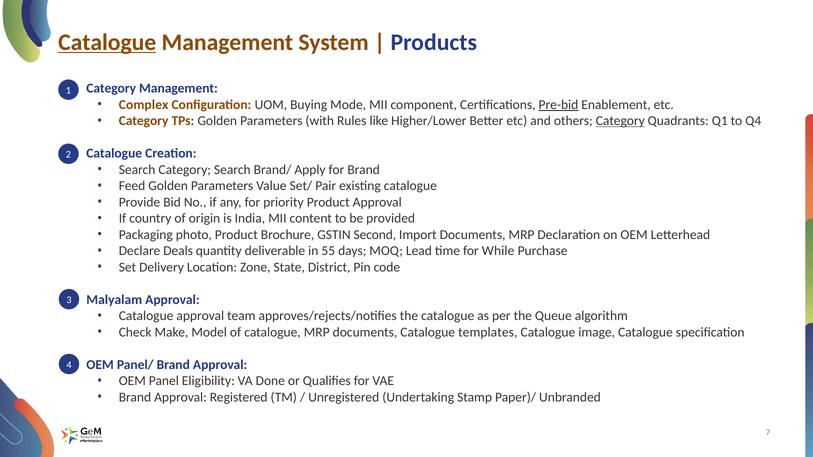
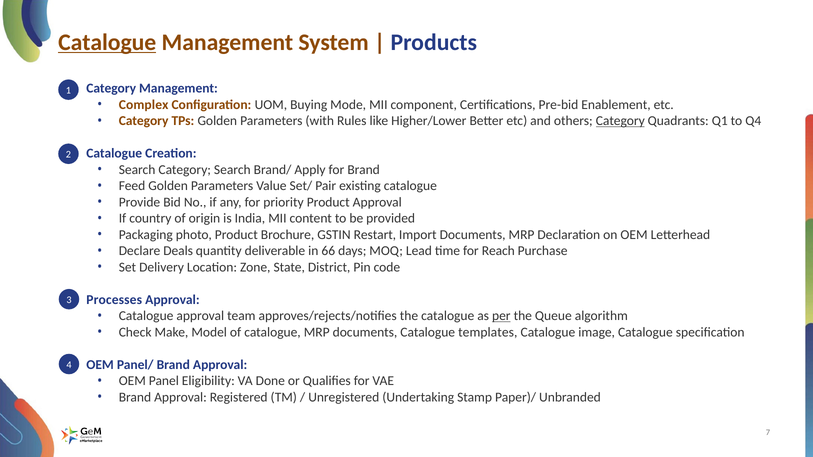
Pre-bid underline: present -> none (558, 105)
Second: Second -> Restart (375, 235)
55: 55 -> 66 (328, 251)
While: While -> Reach (498, 251)
Malyalam: Malyalam -> Processes (114, 300)
per underline: none -> present (501, 316)
